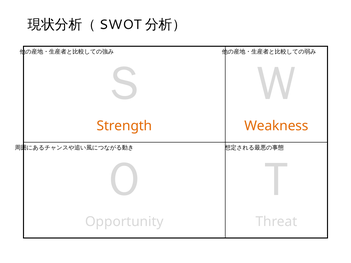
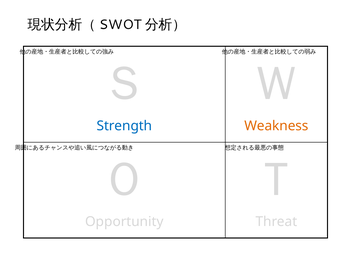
Strength colour: orange -> blue (124, 126)
